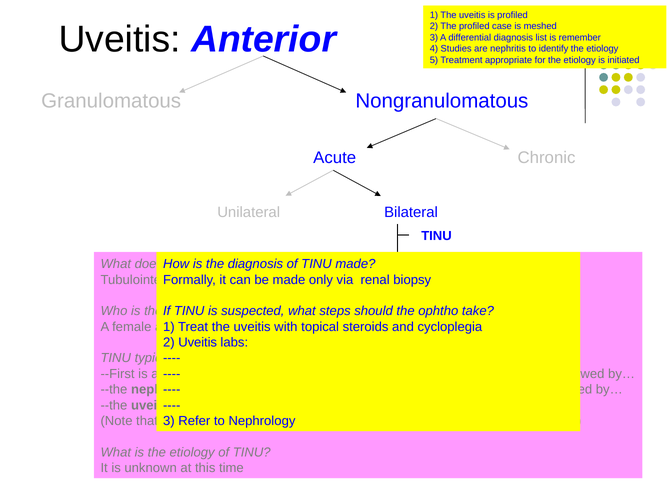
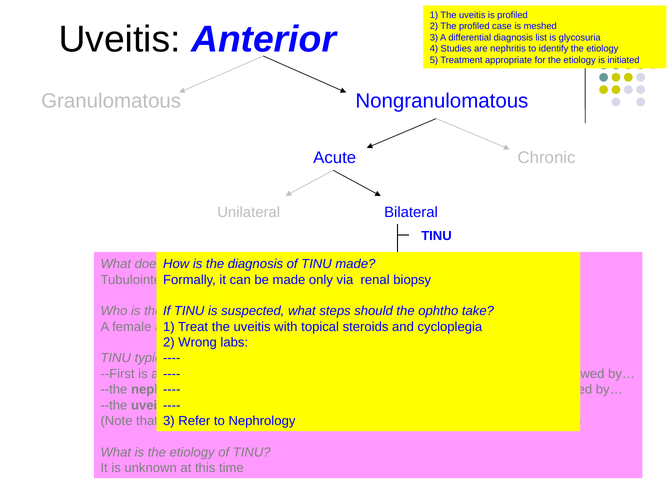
is remember: remember -> glycosuria (580, 38)
2 Uveitis: Uveitis -> Wrong (198, 342)
